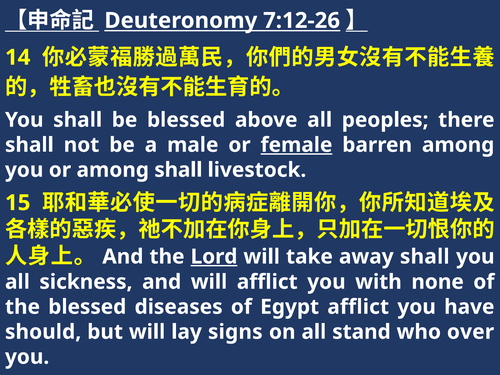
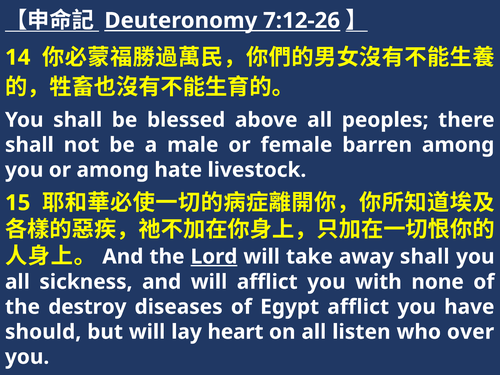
female underline: present -> none (296, 145)
among shall: shall -> hate (178, 170)
the blessed: blessed -> destroy (87, 307)
signs: signs -> heart (235, 332)
stand: stand -> listen (361, 332)
